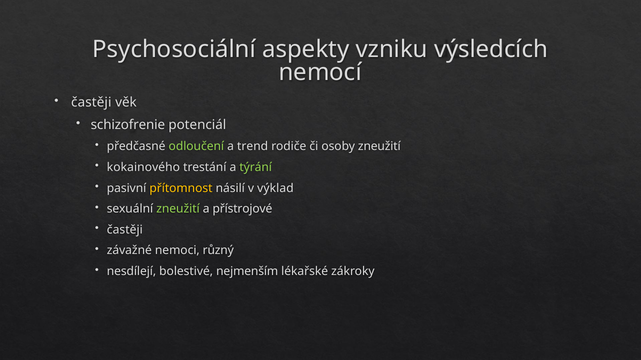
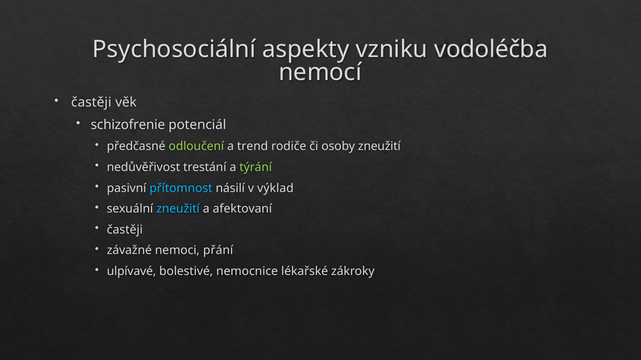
výsledcích: výsledcích -> vodoléčba (491, 50)
kokainového: kokainového -> nedůvěřivost (143, 168)
přítomnost colour: yellow -> light blue (181, 188)
zneužití colour: light green -> light blue (178, 209)
přístrojové: přístrojové -> afektovaní (242, 209)
různý: různý -> přání (218, 251)
nesdílejí: nesdílejí -> ulpívavé (131, 272)
nejmenším: nejmenším -> nemocnice (247, 272)
